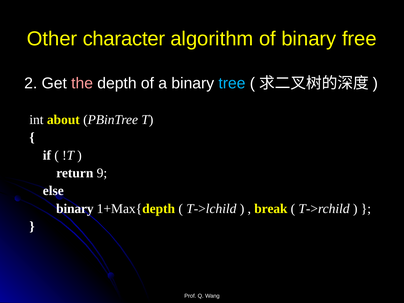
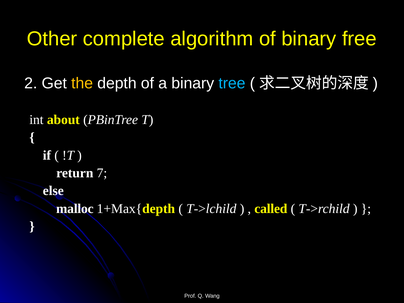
character: character -> complete (124, 39)
the colour: pink -> yellow (82, 83)
9: 9 -> 7 (102, 173)
binary: binary -> malloc (75, 209)
break: break -> called (271, 209)
